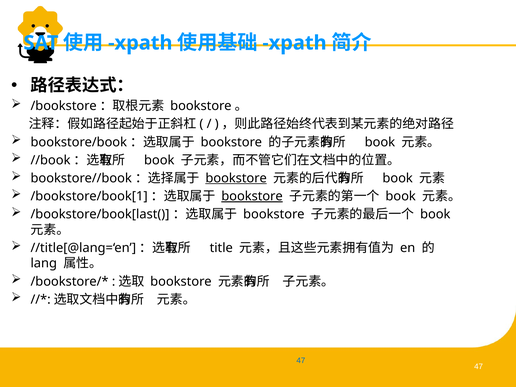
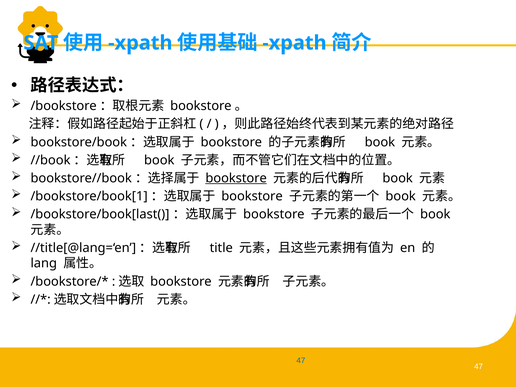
bookstore underline: present -> none (252, 196)
